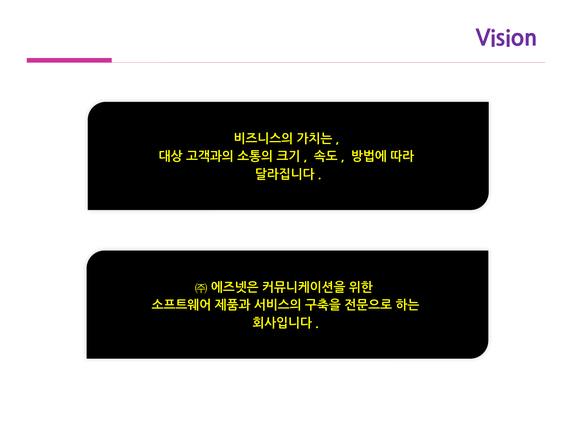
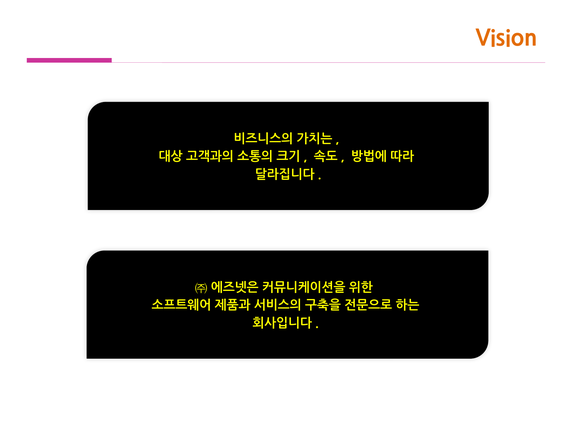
Vision colour: purple -> orange (507, 39)
